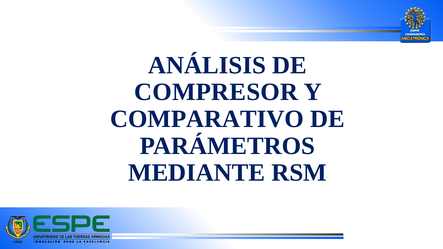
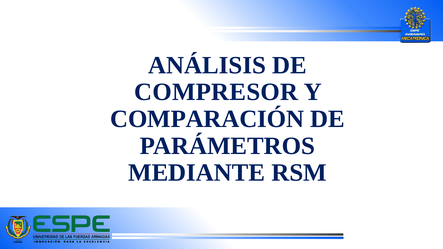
COMPARATIVO: COMPARATIVO -> COMPARACIÓN (207, 119)
